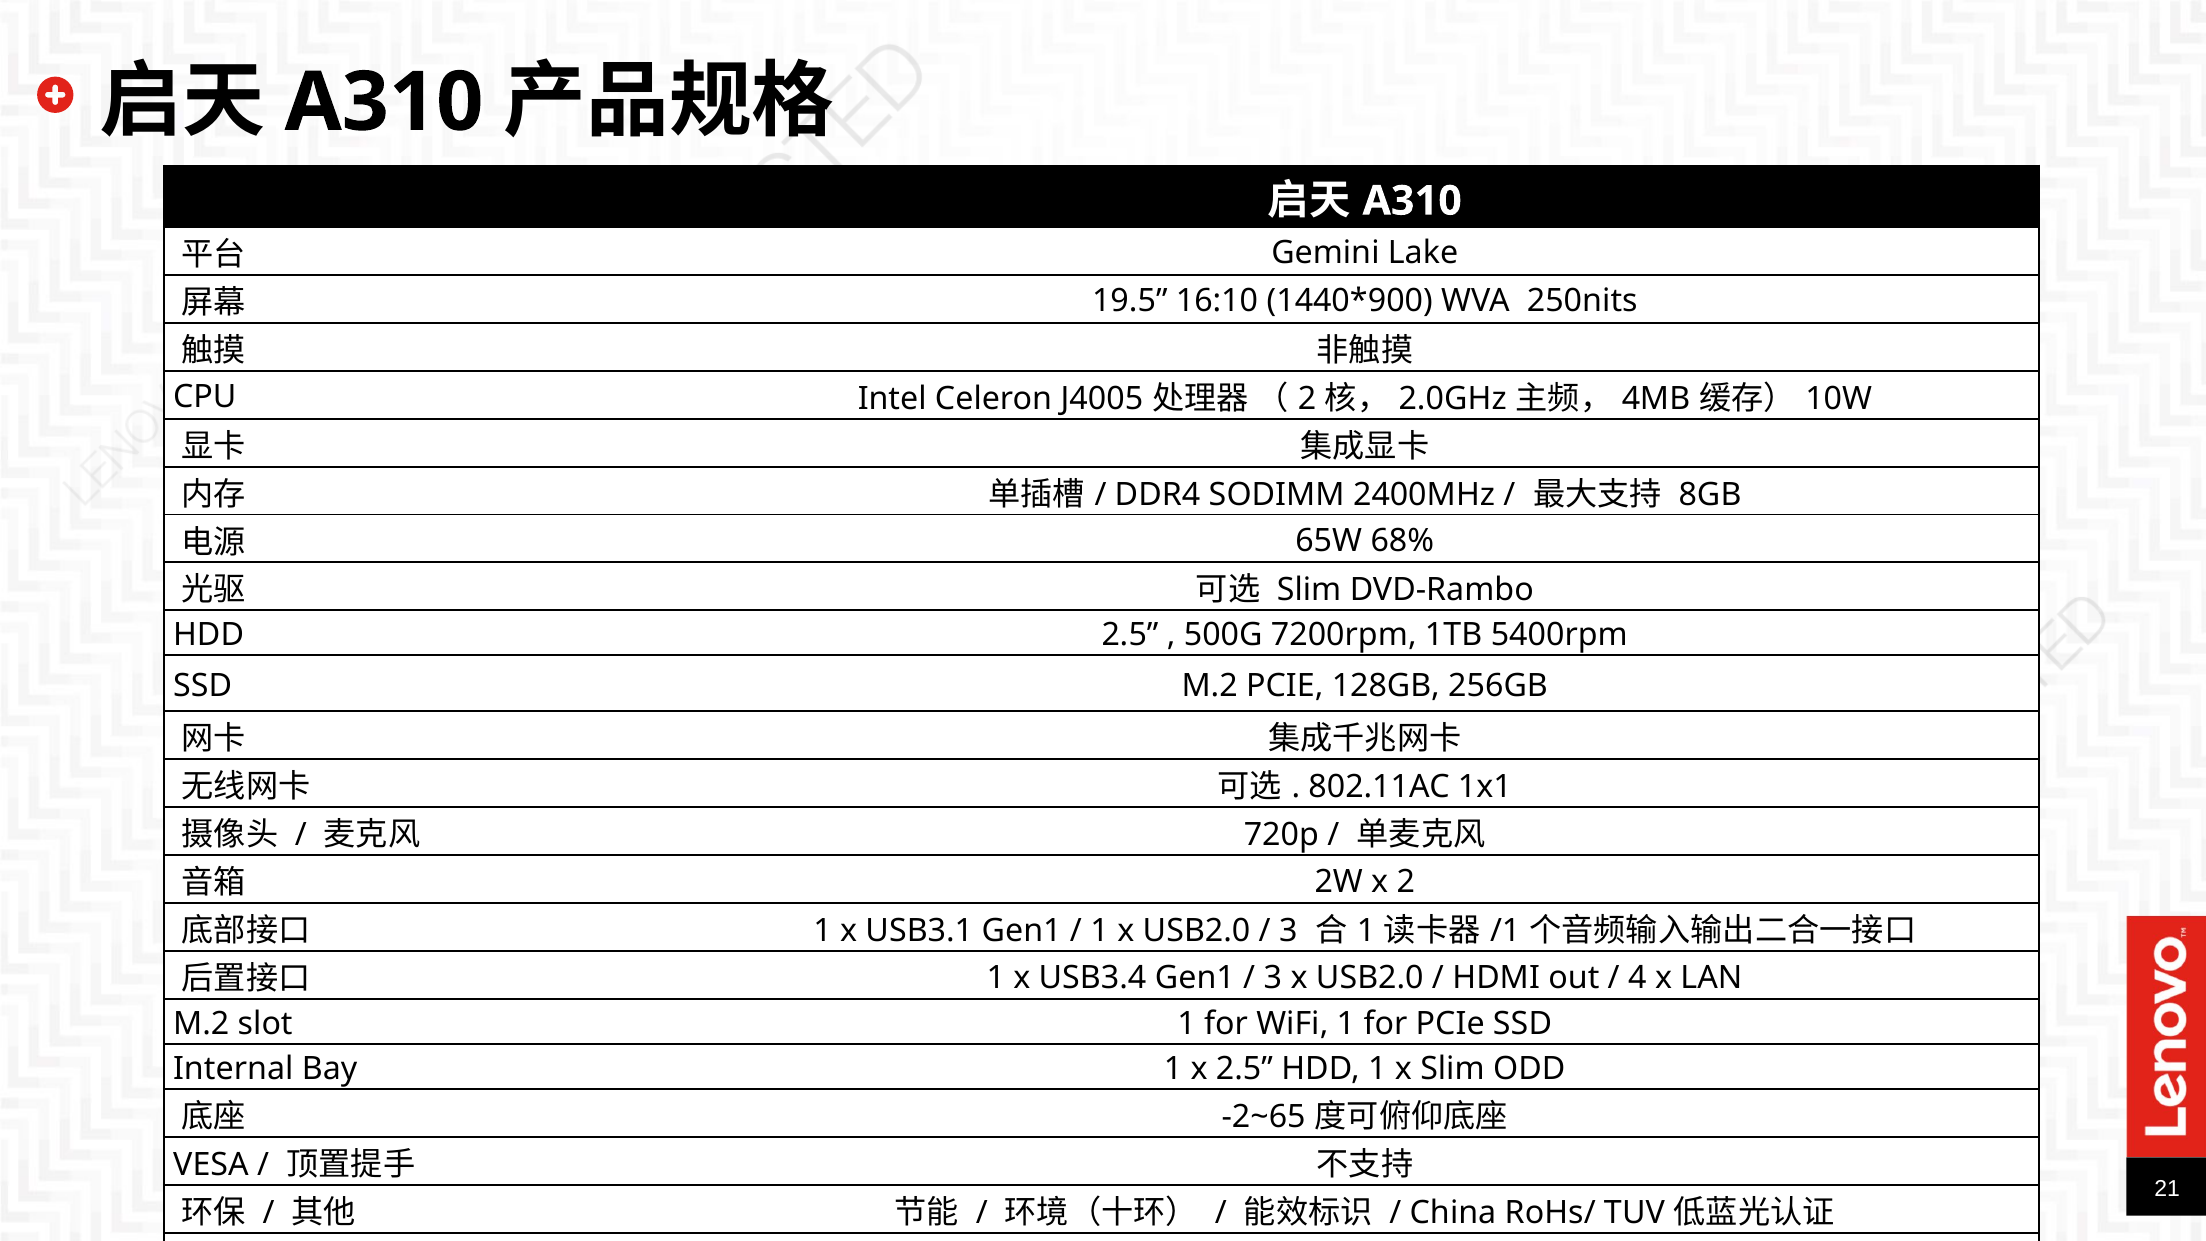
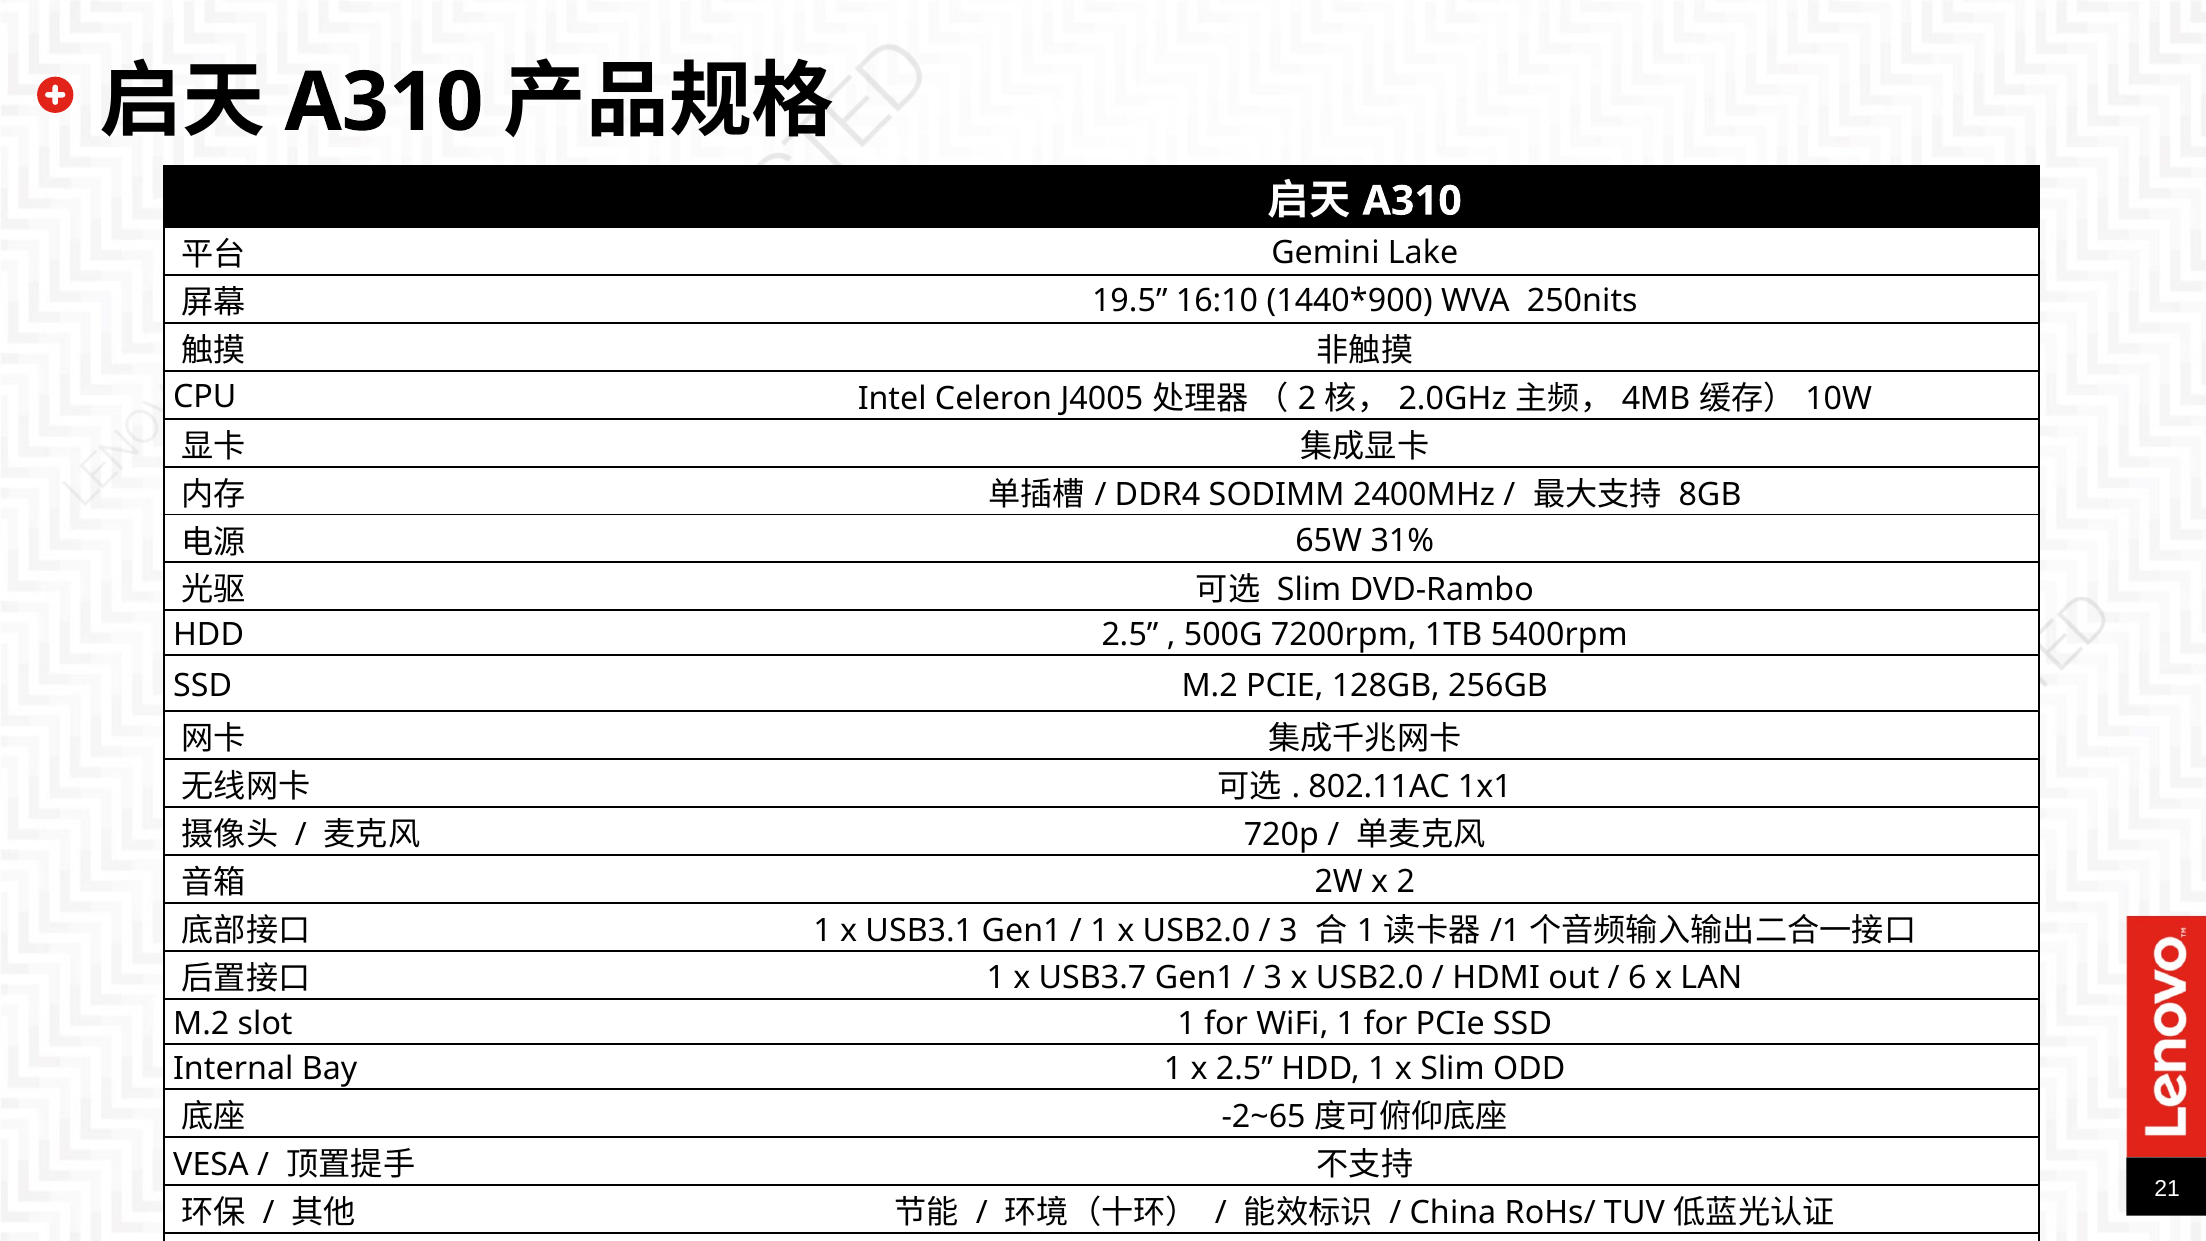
68%: 68% -> 31% (1402, 541)
USB3.4: USB3.4 -> USB3.7 (1093, 978)
4: 4 -> 6 (1637, 978)
